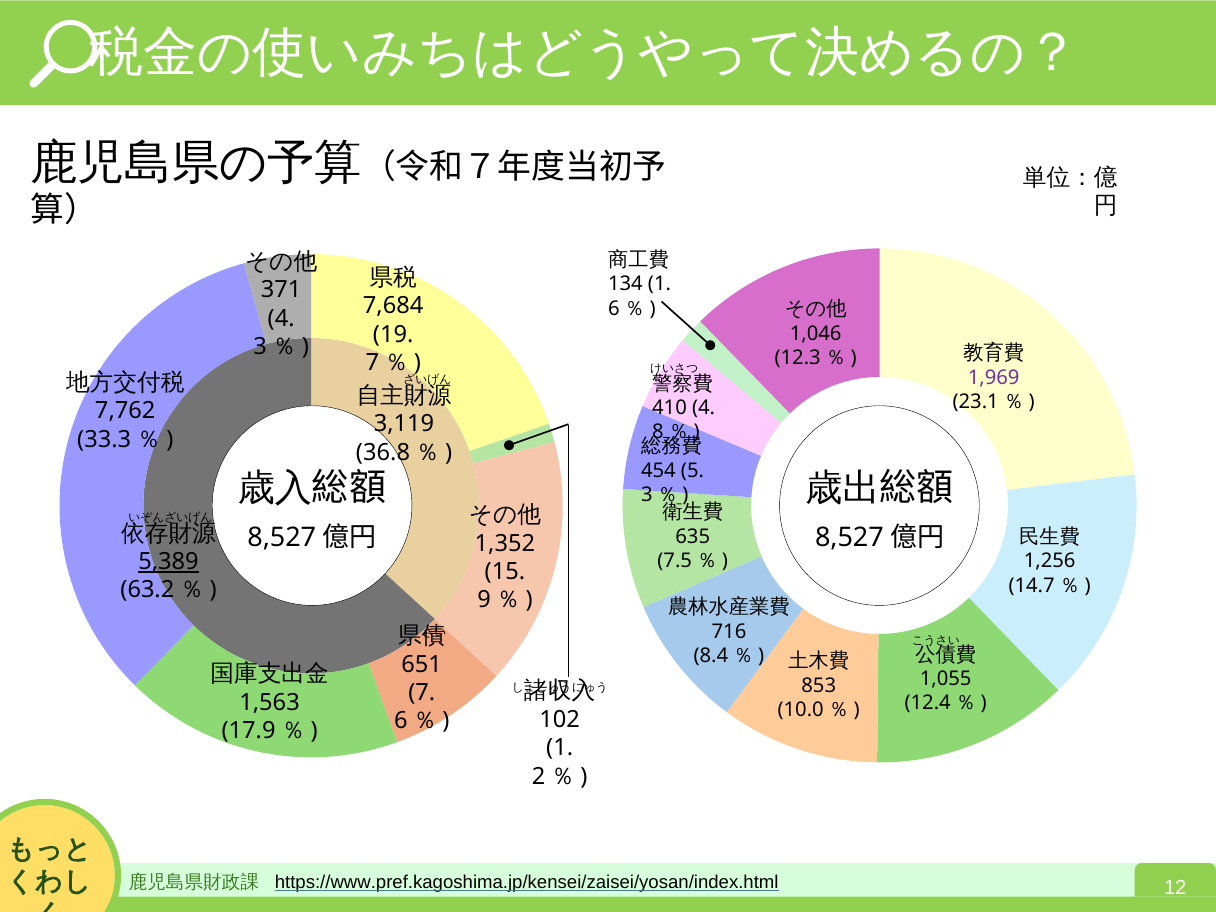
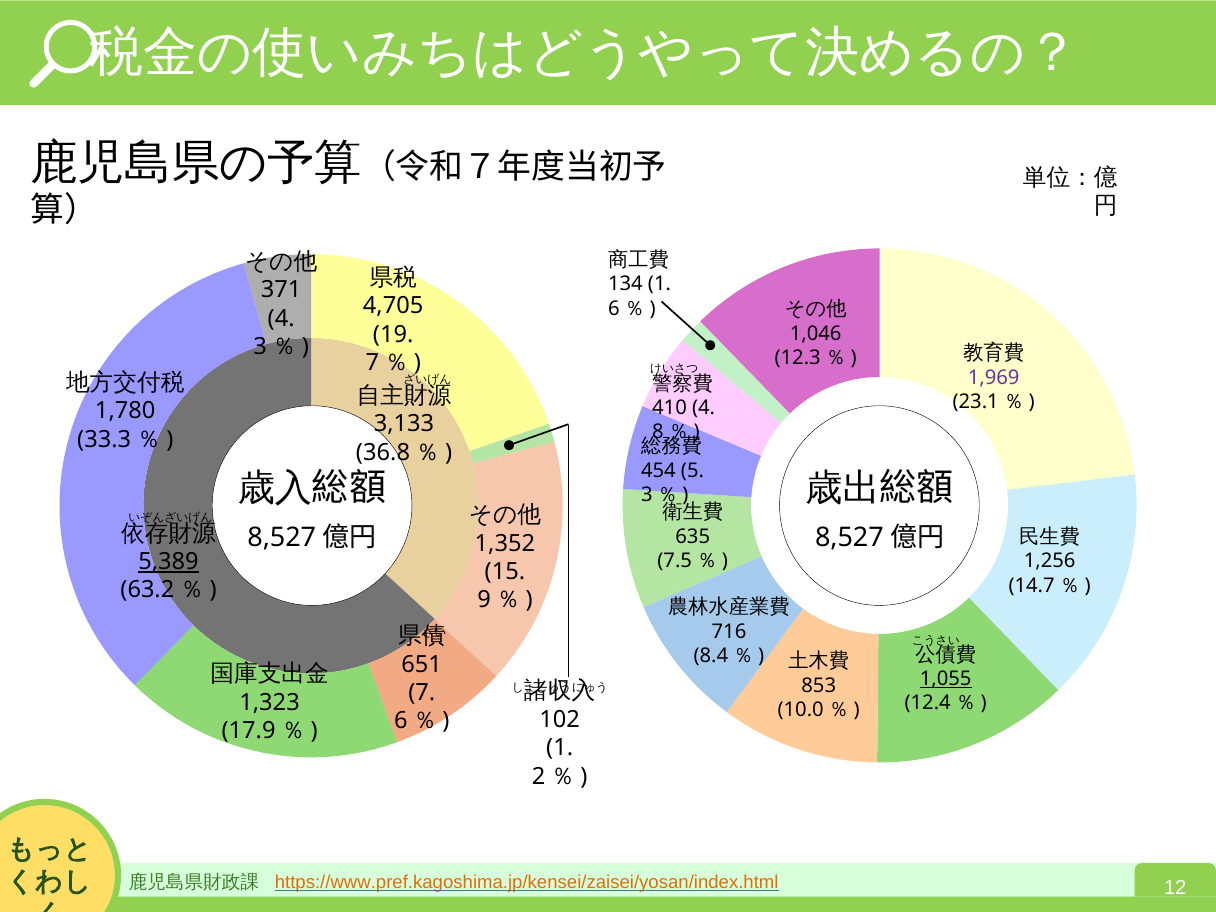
7,684: 7,684 -> 4,705 (393, 306)
7,762: 7,762 -> 1,780 (125, 411)
3,119: 3,119 -> 3,133 (404, 424)
1,055 underline: none -> present (946, 679)
1,563: 1,563 -> 1,323 (270, 702)
https://www.pref.kagoshima.jp/kensei/zaisei/yosan/index.html colour: black -> orange (527, 882)
